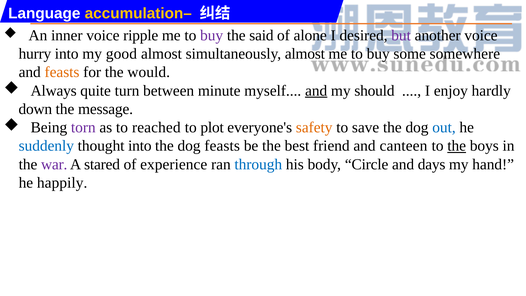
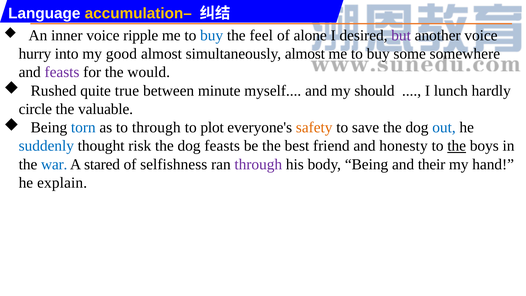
buy colour: purple -> blue (212, 35)
said: said -> feel (261, 35)
feasts colour: orange -> purple (62, 72)
Always: Always -> Rushed (54, 91)
turn: turn -> true (127, 91)
and underline: present -> none (316, 91)
enjoy: enjoy -> lunch (451, 91)
down: down -> circle (35, 109)
message: message -> valuable (106, 109)
torn colour: purple -> blue (83, 127)
to reached: reached -> through (156, 127)
thought into: into -> risk (140, 146)
canteen: canteen -> honesty (404, 146)
war colour: purple -> blue (54, 164)
experience: experience -> selfishness (174, 164)
through colour: blue -> purple (258, 164)
body Circle: Circle -> Being (367, 164)
days: days -> their (432, 164)
happily: happily -> explain (62, 183)
